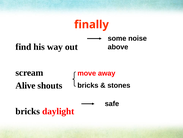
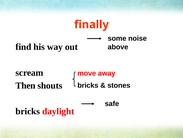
Alive: Alive -> Then (25, 85)
